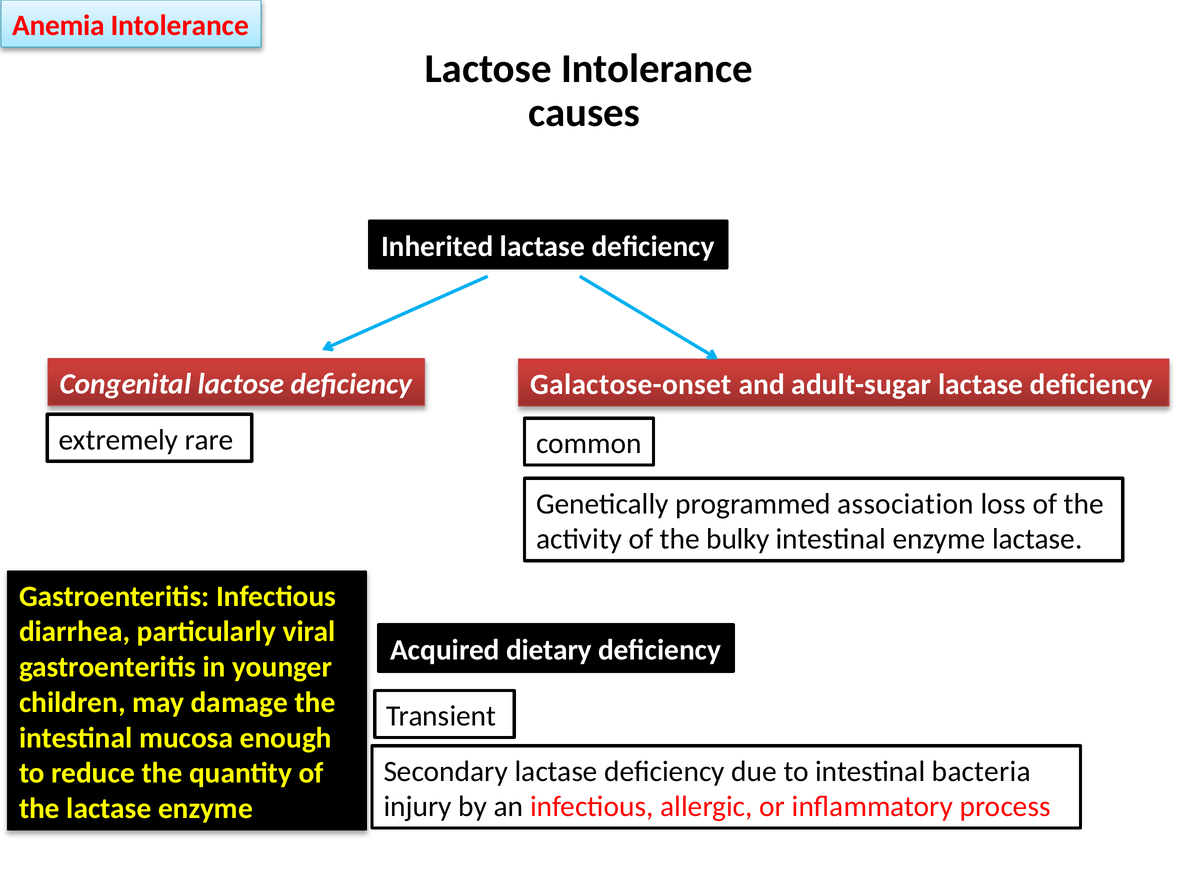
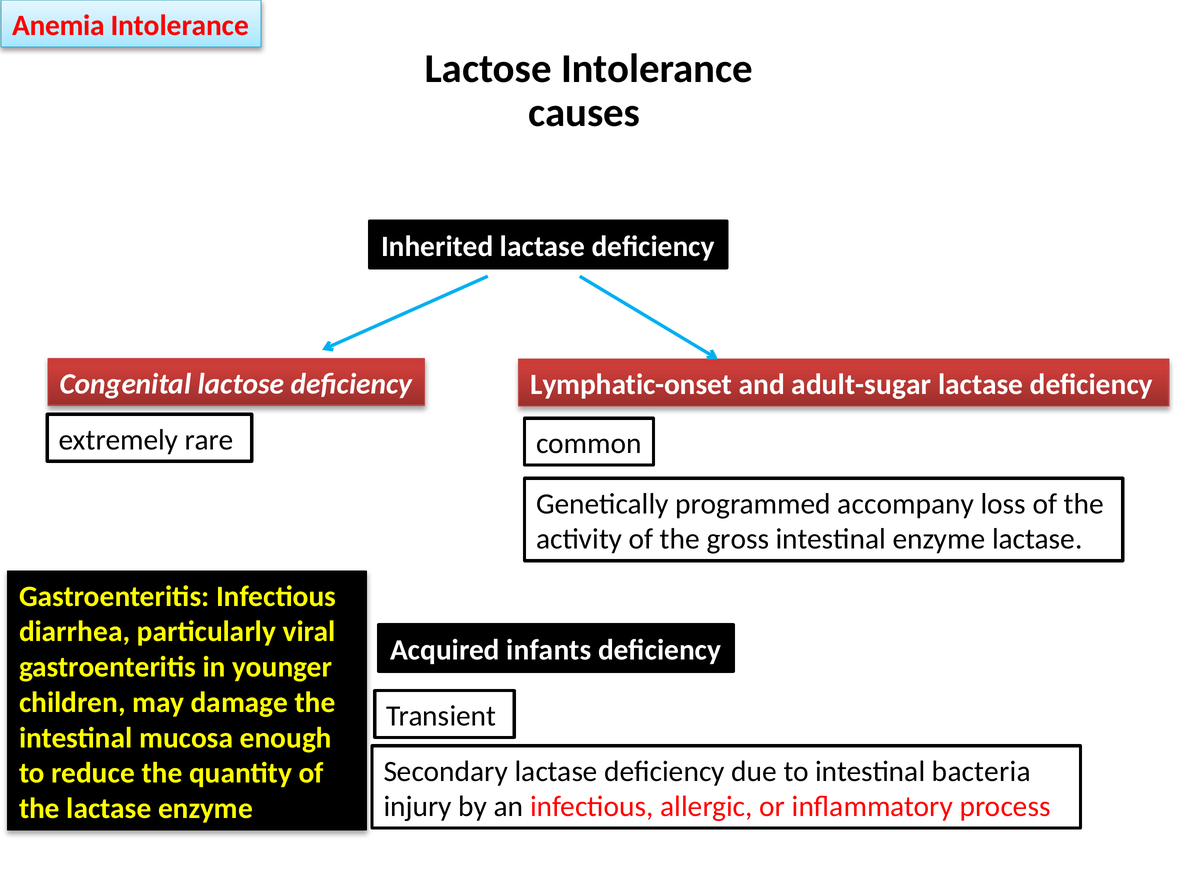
Galactose-onset: Galactose-onset -> Lymphatic-onset (631, 384)
association: association -> accompany (906, 504)
bulky: bulky -> gross (738, 539)
dietary: dietary -> infants (549, 650)
